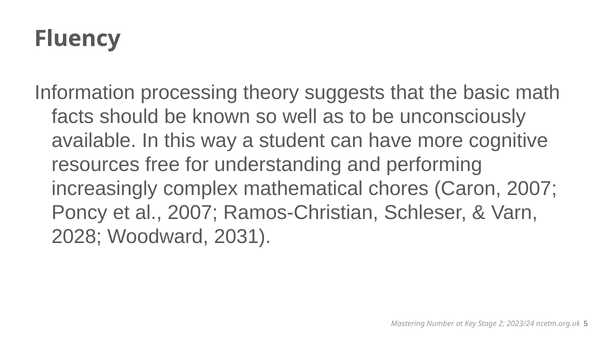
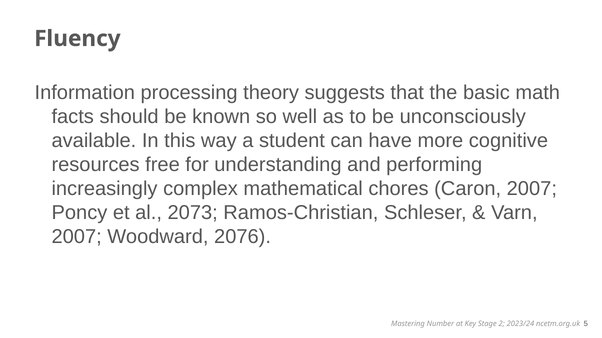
al 2007: 2007 -> 2073 (193, 213)
2028: 2028 -> 2007 (77, 237)
2031: 2031 -> 2076 (243, 237)
